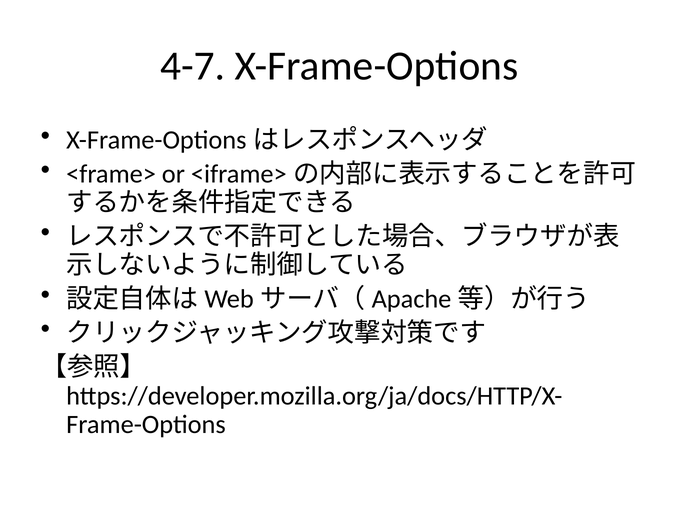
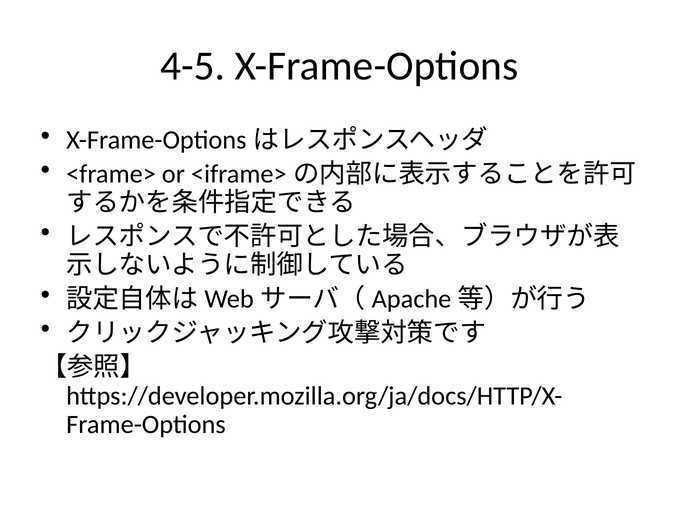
4-7: 4-7 -> 4-5 (193, 66)
